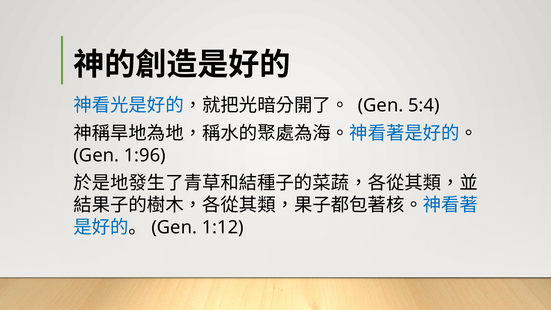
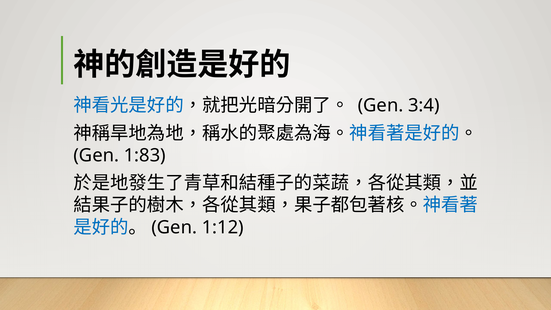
5:4: 5:4 -> 3:4 (424, 105)
1:96: 1:96 -> 1:83 (145, 155)
